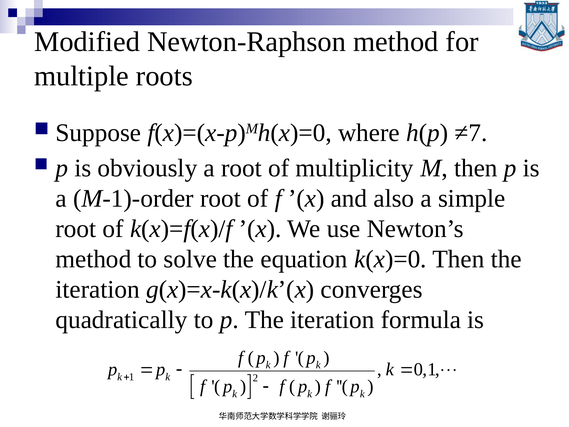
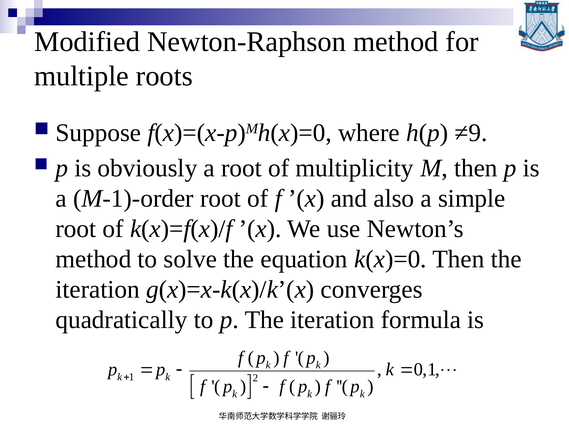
≠7: ≠7 -> ≠9 (471, 133)
